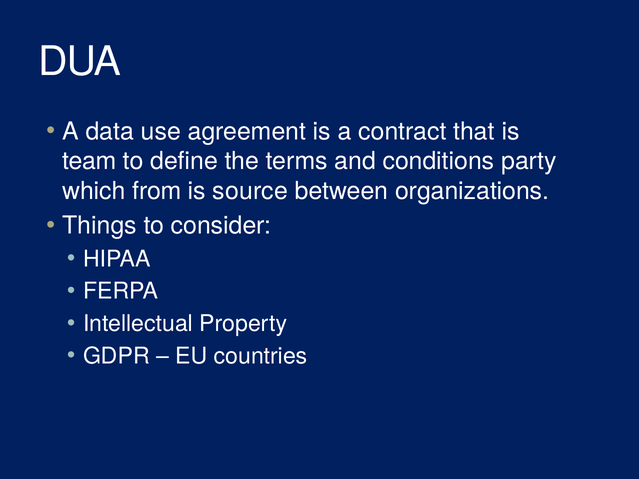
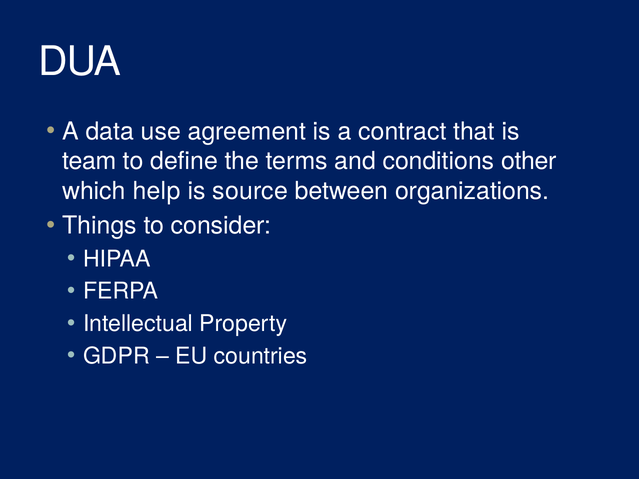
party: party -> other (529, 161)
from: from -> help (157, 191)
